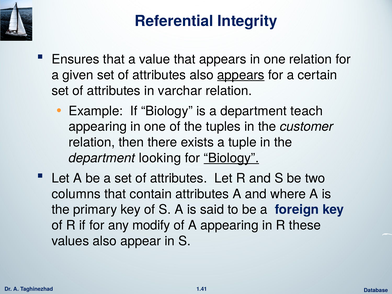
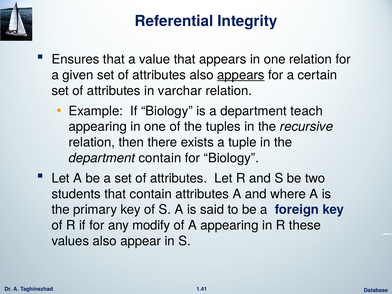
customer: customer -> recursive (306, 127)
department looking: looking -> contain (160, 158)
Biology underline: present -> none (231, 158)
columns: columns -> students (76, 194)
